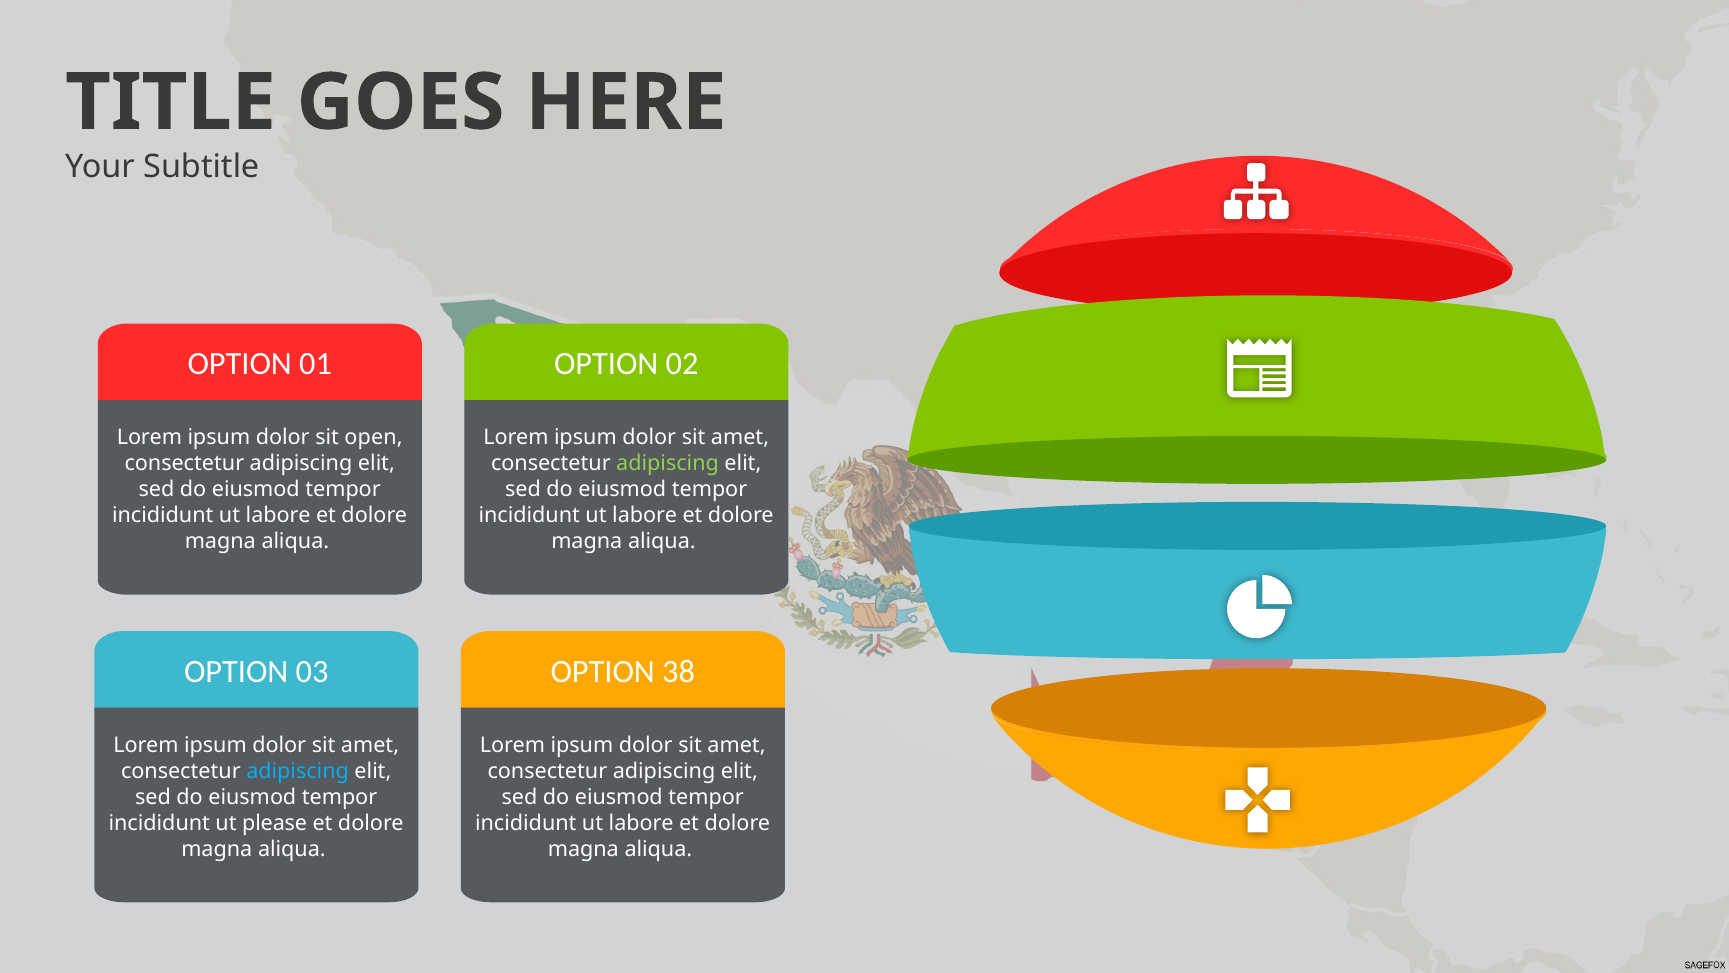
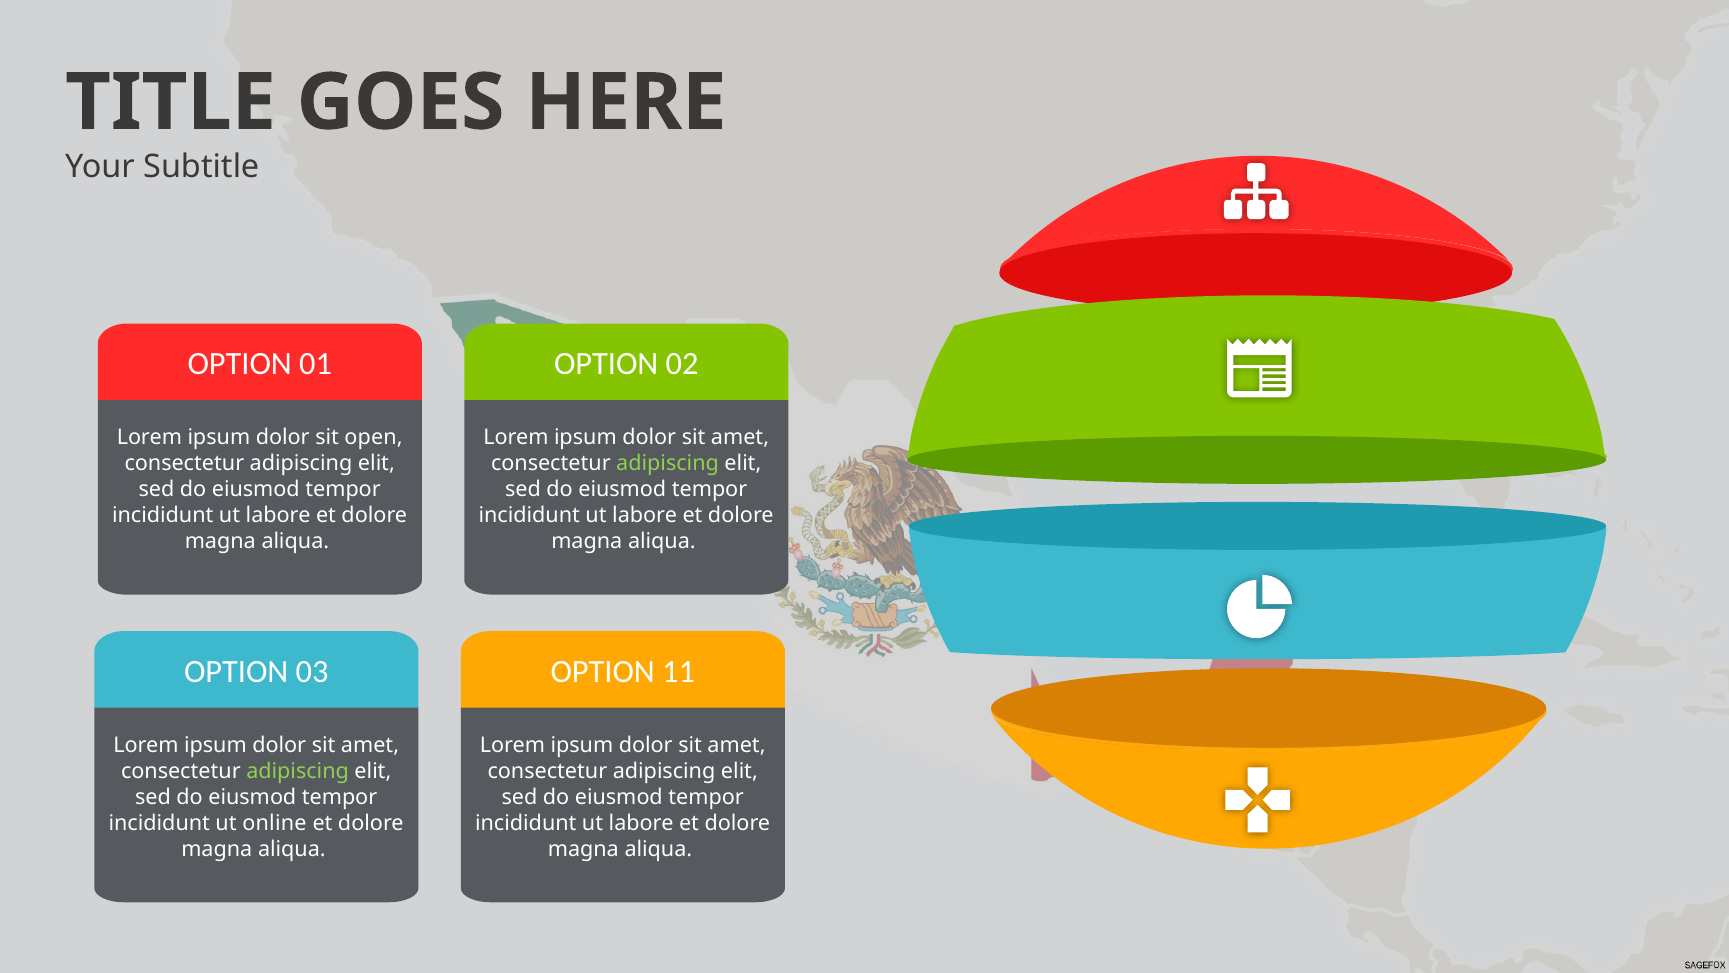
38: 38 -> 11 (679, 671)
adipiscing colour: light blue -> light green (298, 771)
please: please -> online (274, 823)
